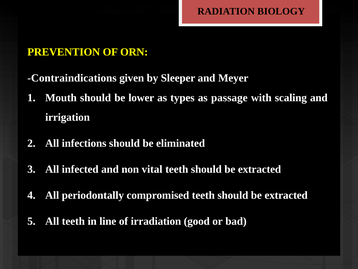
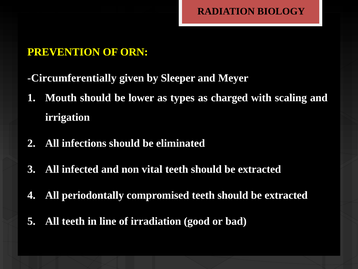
Contraindications: Contraindications -> Circumferentially (72, 78)
passage: passage -> charged (229, 97)
